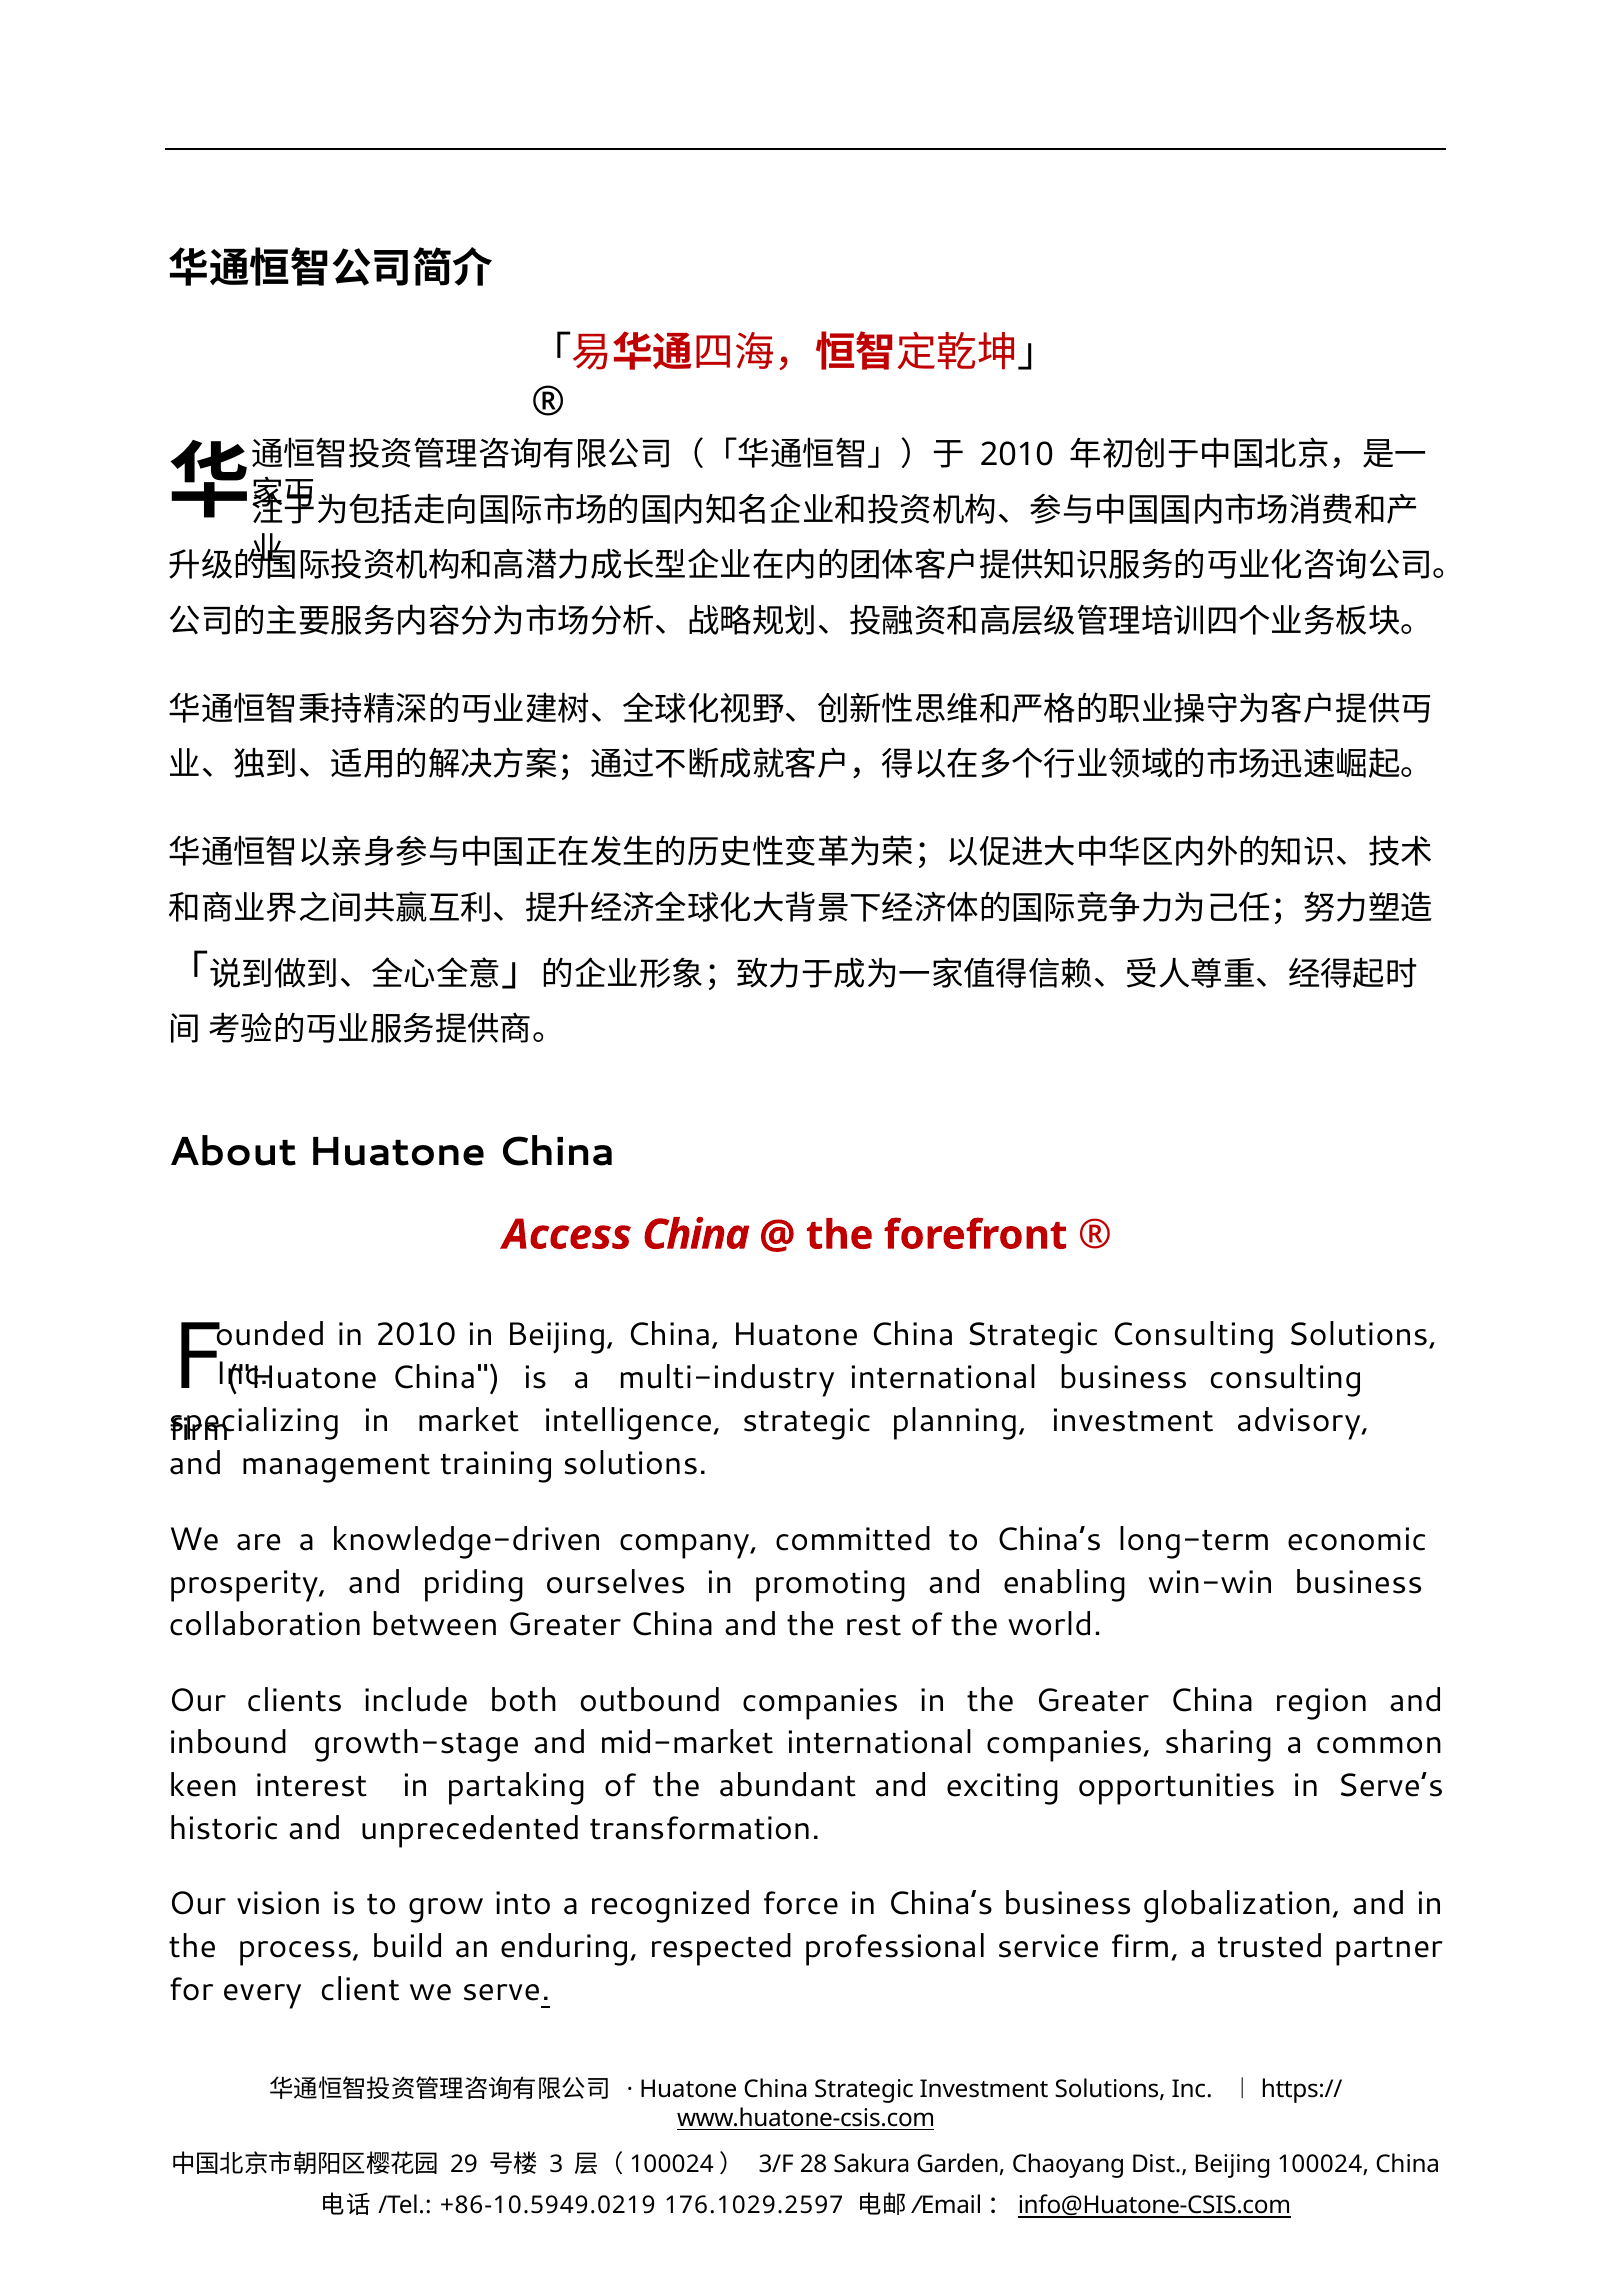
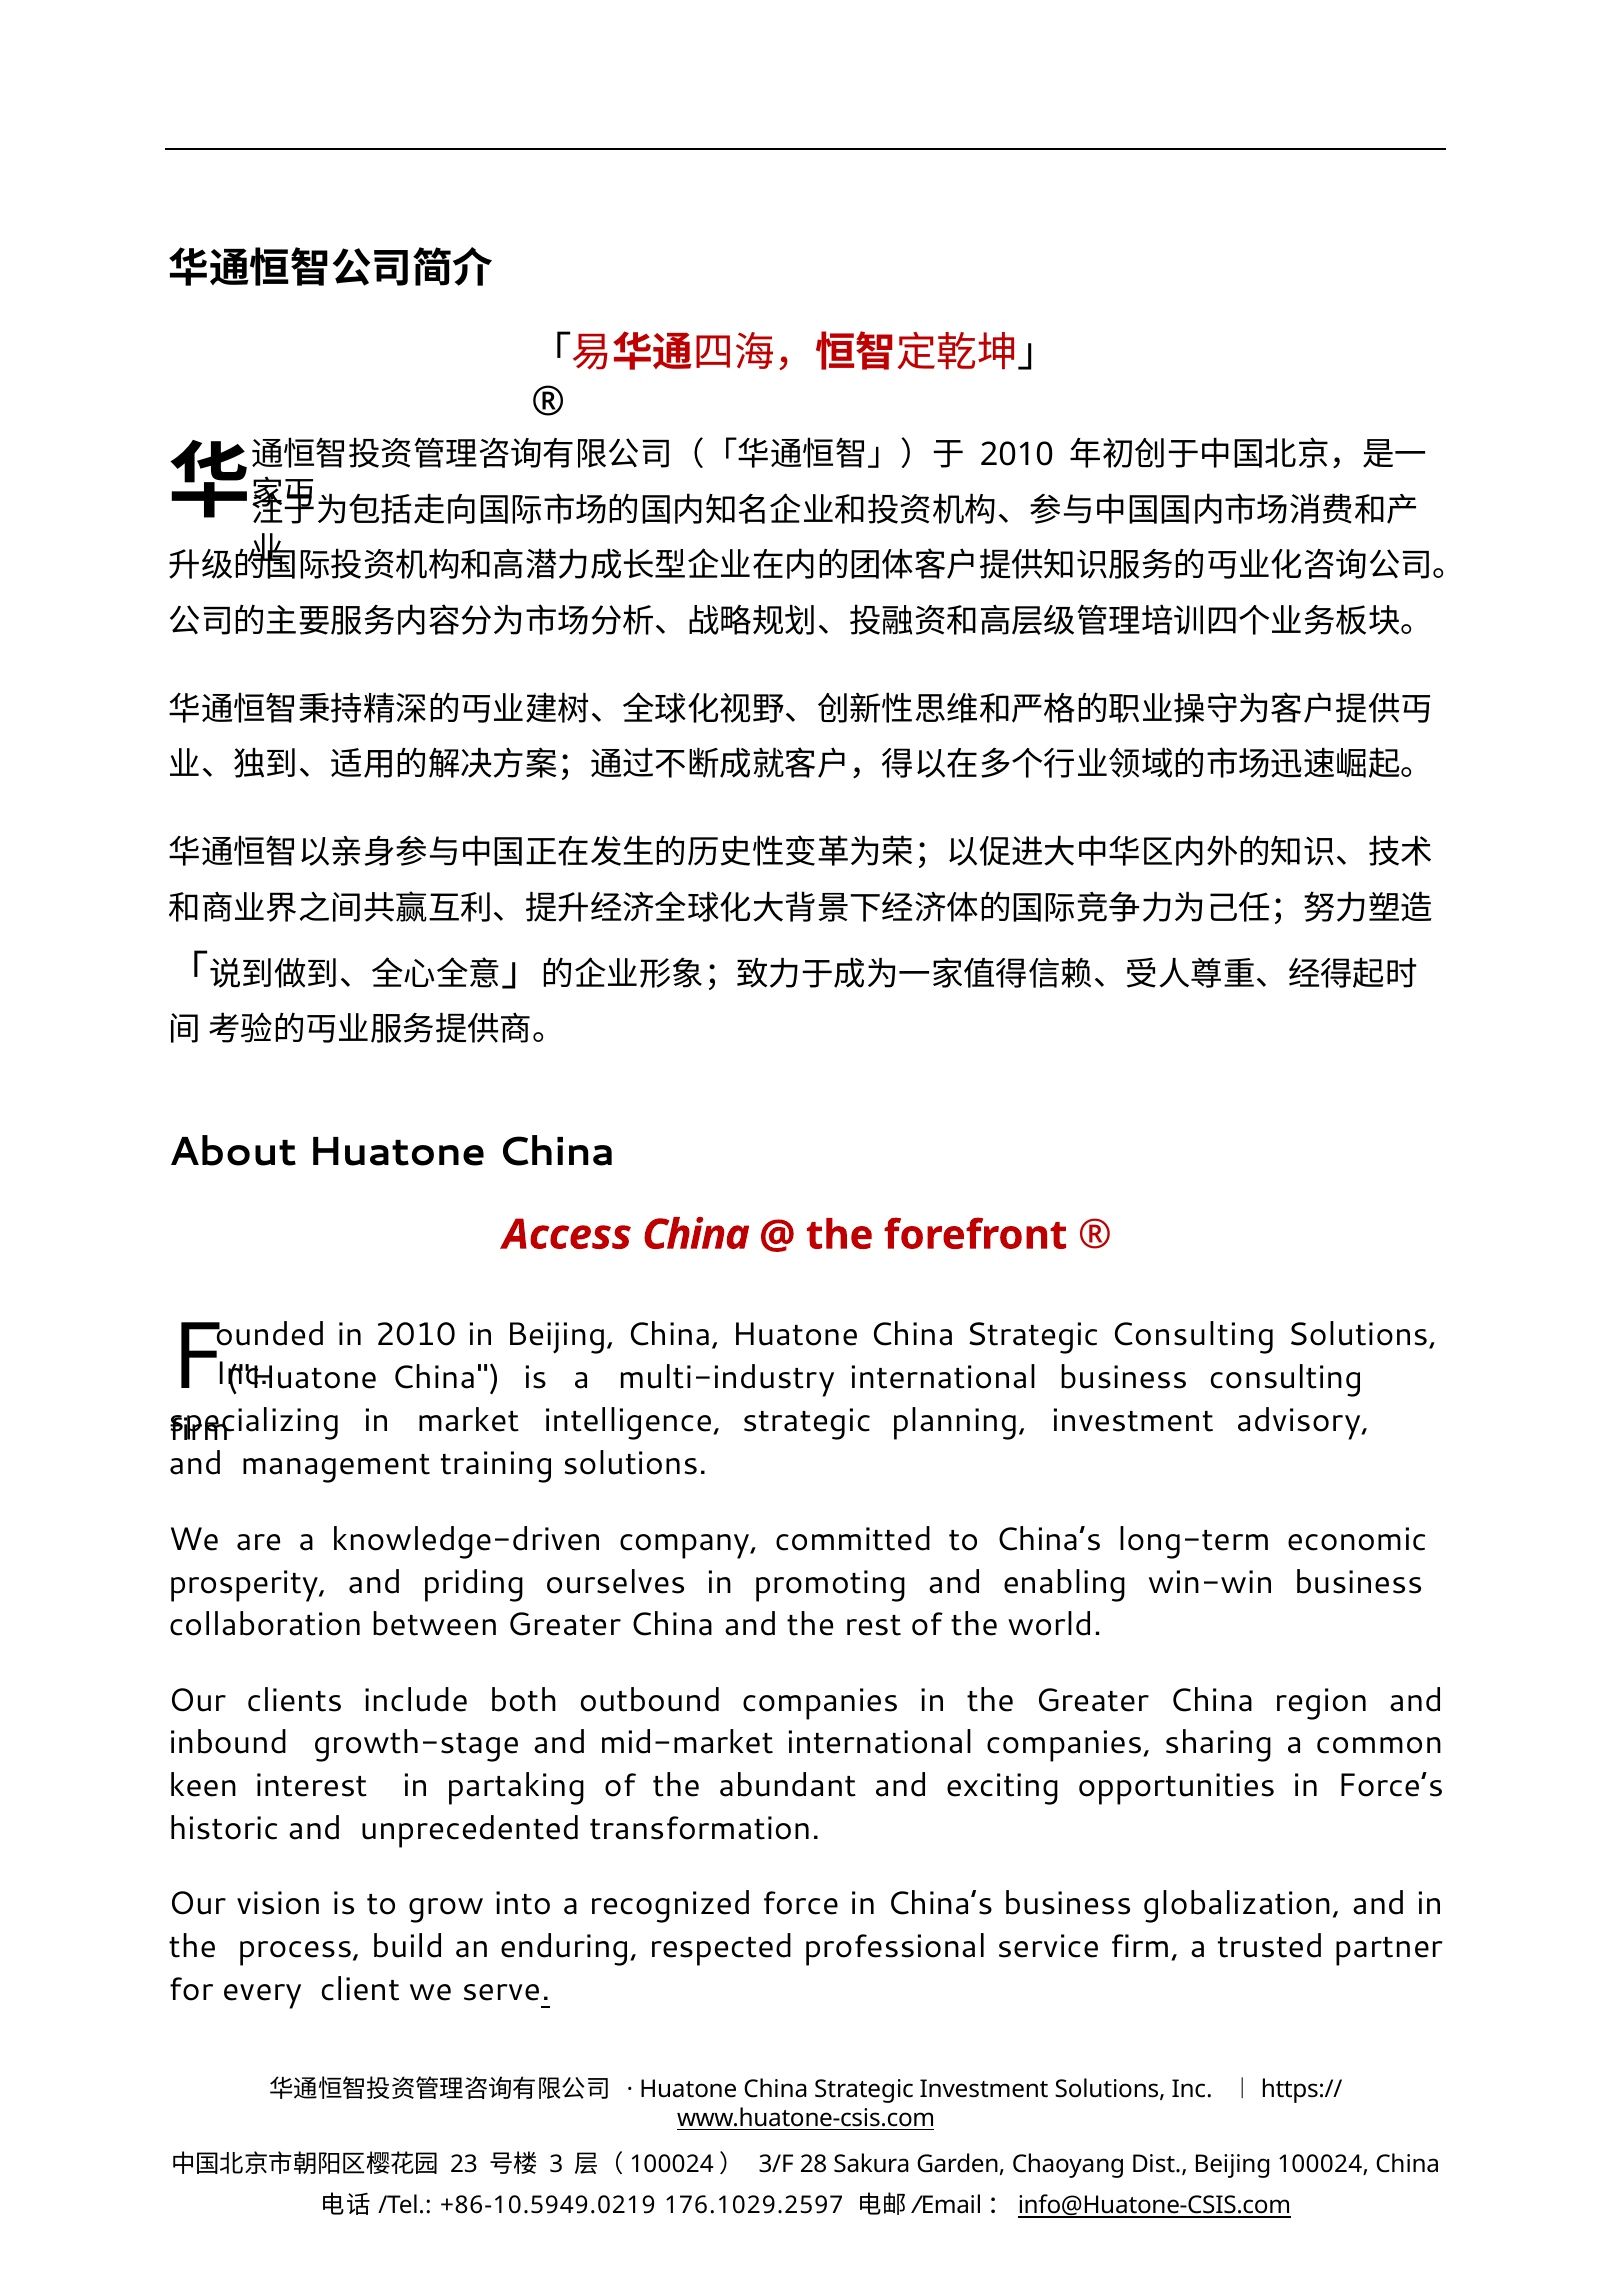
Serve’s: Serve’s -> Force’s (1391, 1786)
29: 29 -> 23 (464, 2164)
